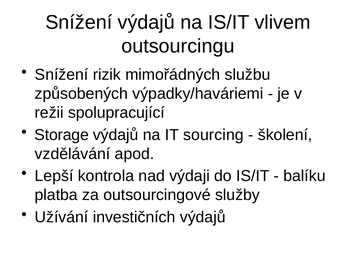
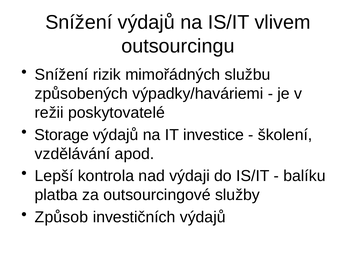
spolupracující: spolupracující -> poskytovatelé (116, 113)
sourcing: sourcing -> investice (214, 135)
Užívání: Užívání -> Způsob (61, 217)
